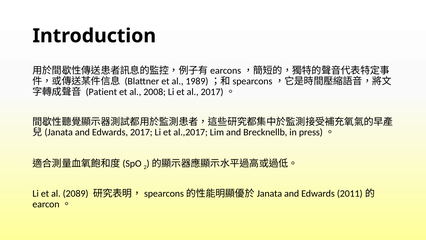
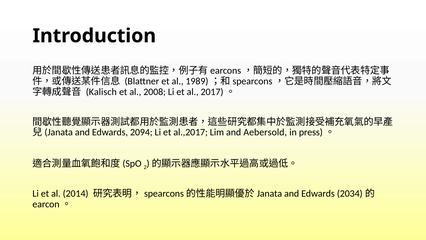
Patient: Patient -> Kalisch (101, 92)
Edwards 2017: 2017 -> 2094 (141, 132)
Brecknellb: Brecknellb -> Aebersold (265, 132)
2089: 2089 -> 2014 (76, 193)
2011: 2011 -> 2034 (350, 193)
